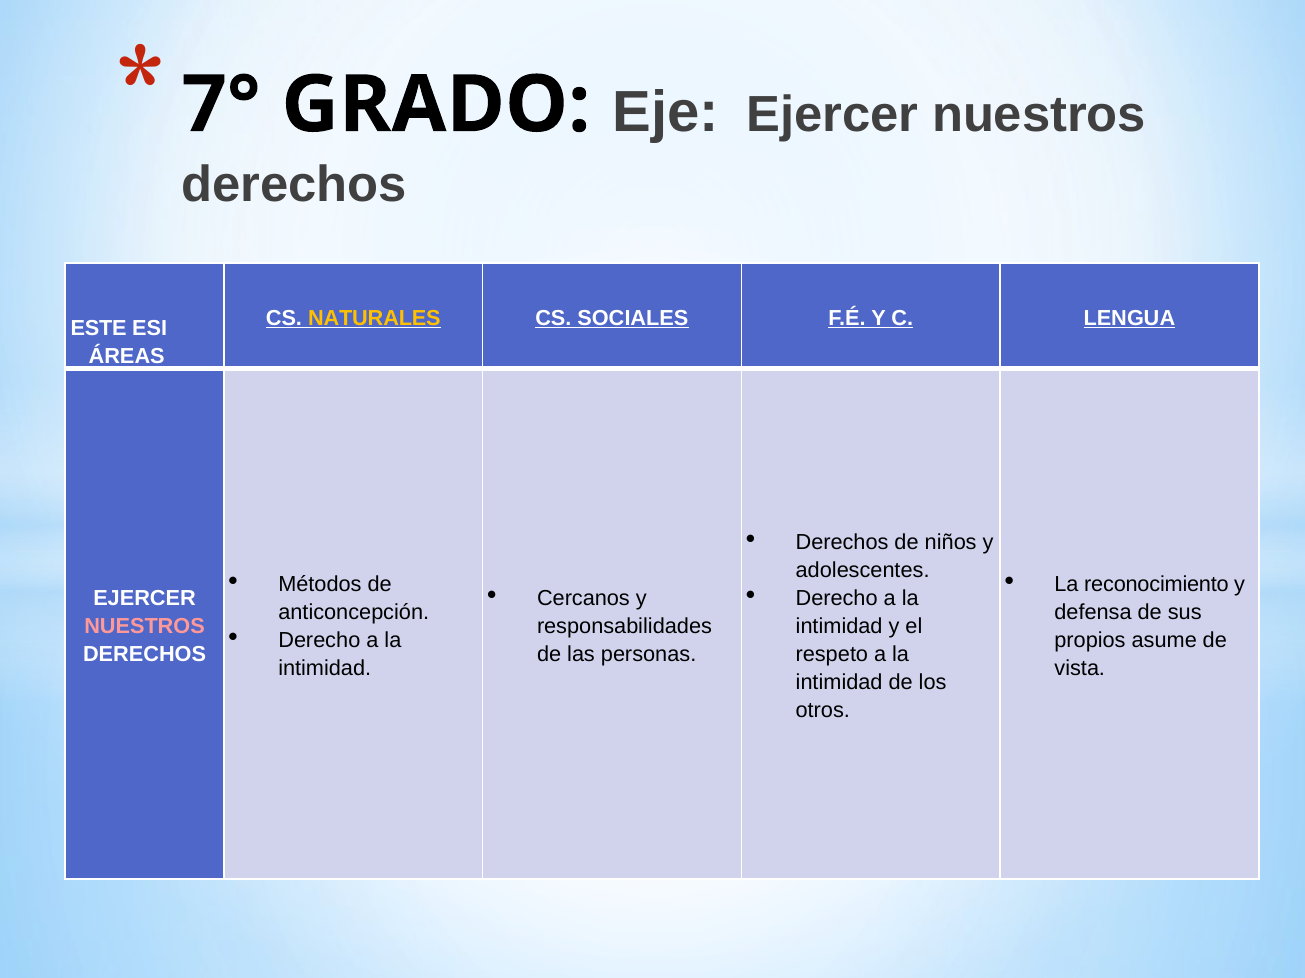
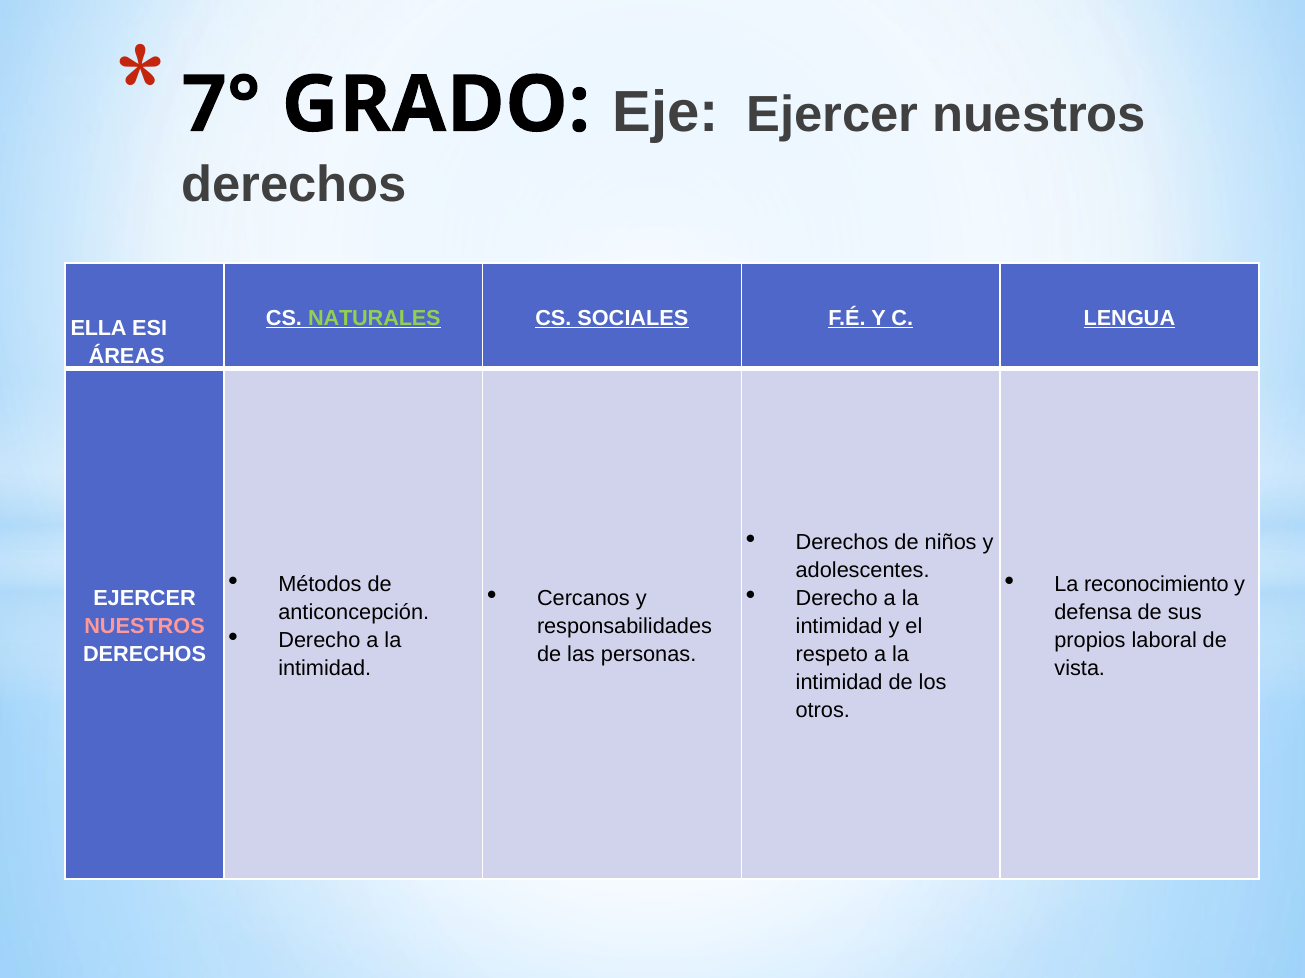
NATURALES colour: yellow -> light green (374, 318)
ESTE: ESTE -> ELLA (99, 329)
asume: asume -> laboral (1164, 640)
